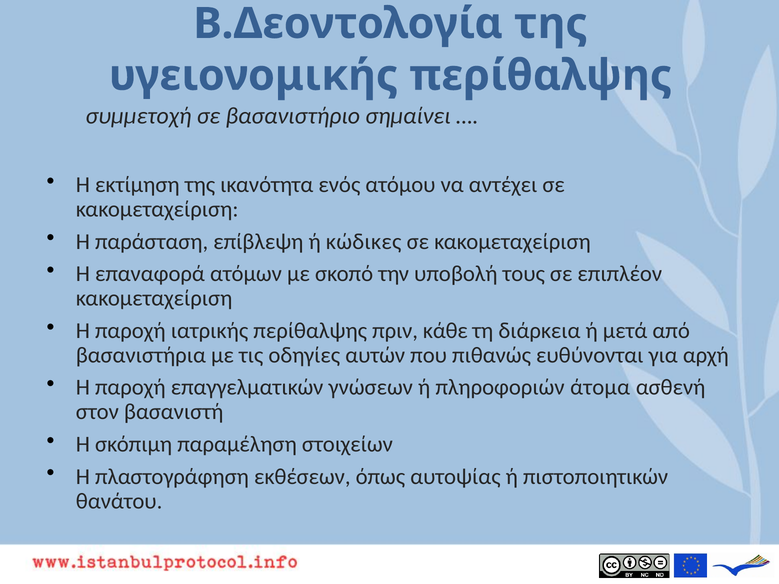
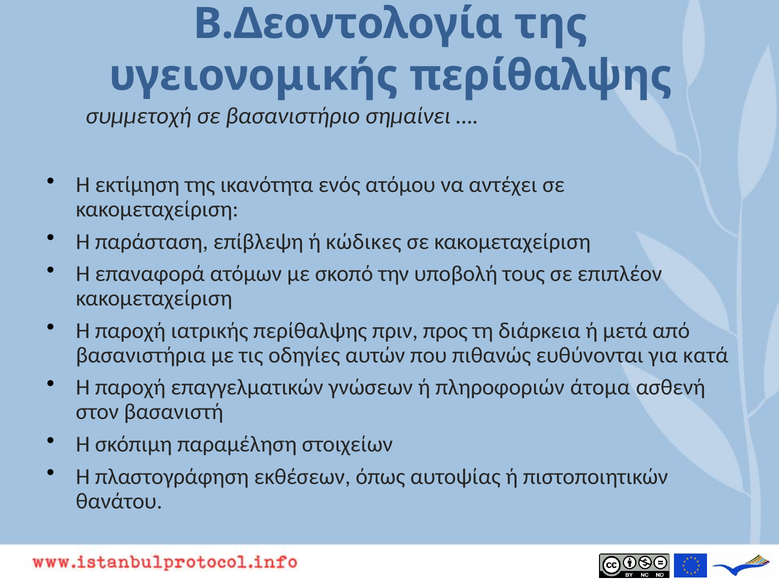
κάθε: κάθε -> προς (445, 331)
αρχή: αρχή -> κατά (706, 355)
